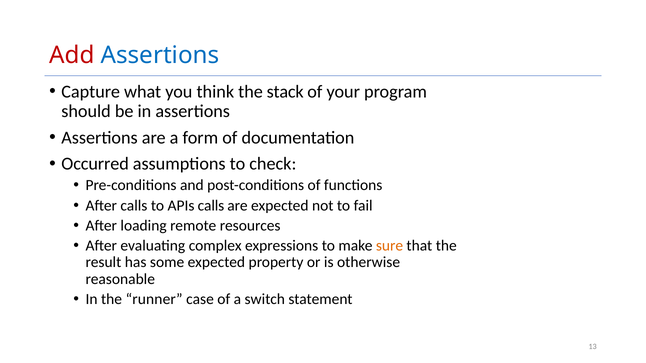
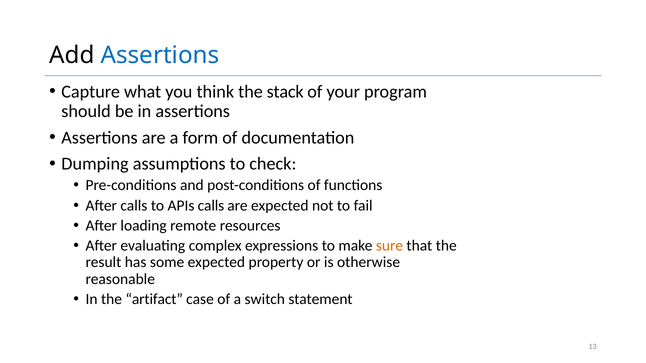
Add colour: red -> black (72, 56)
Occurred: Occurred -> Dumping (95, 164)
runner: runner -> artifact (154, 299)
